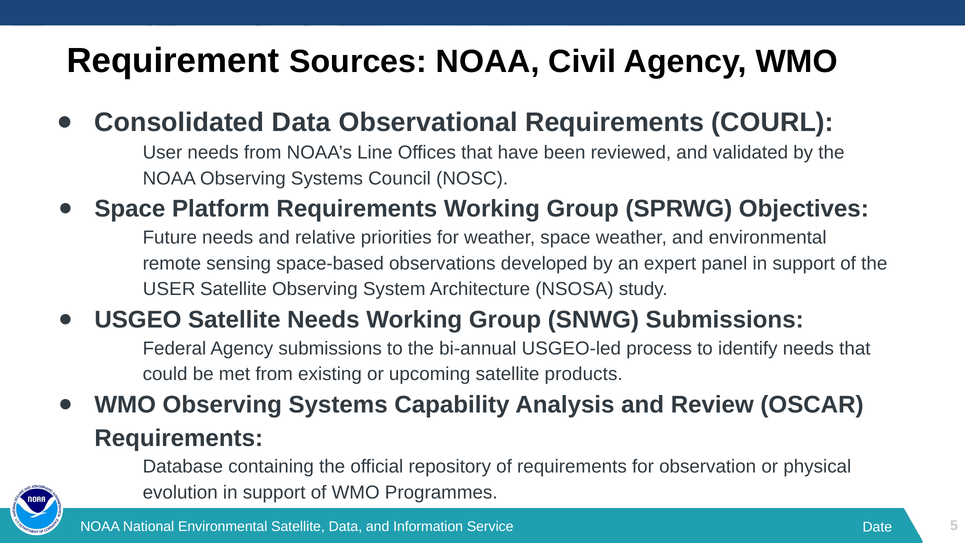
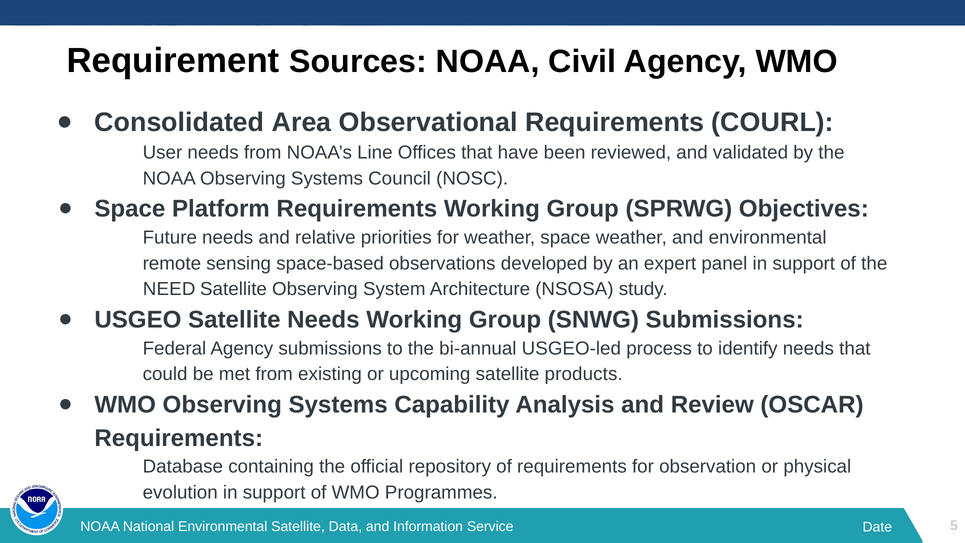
Consolidated Data: Data -> Area (302, 122)
USER: USER -> NEED (169, 289)
